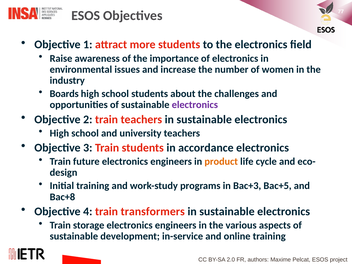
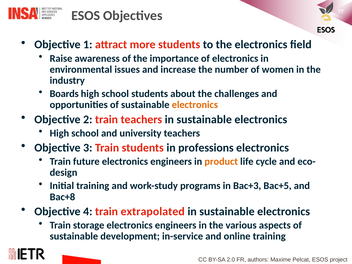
electronics colour: purple -> orange (195, 105)
accordance: accordance -> professions (206, 148)
transformers: transformers -> extrapolated (153, 211)
